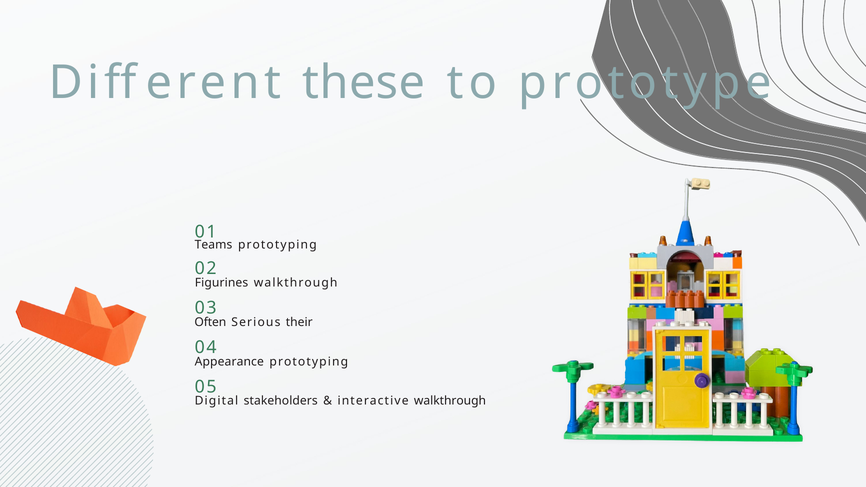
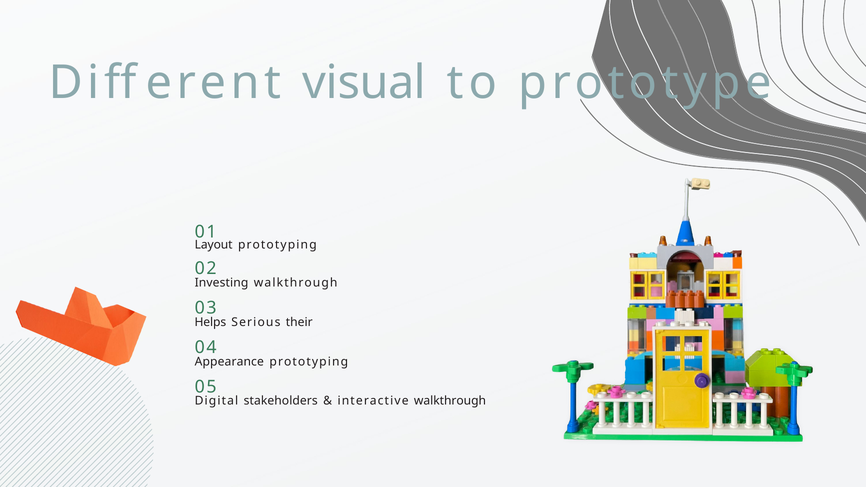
these: these -> visual (364, 83)
Teams: Teams -> Layout (214, 245)
Figurines: Figurines -> Investing (221, 283)
Often: Often -> Helps (210, 322)
